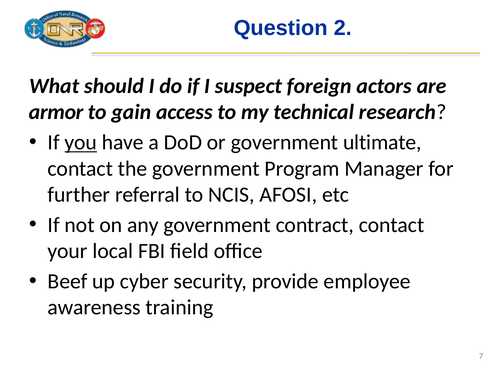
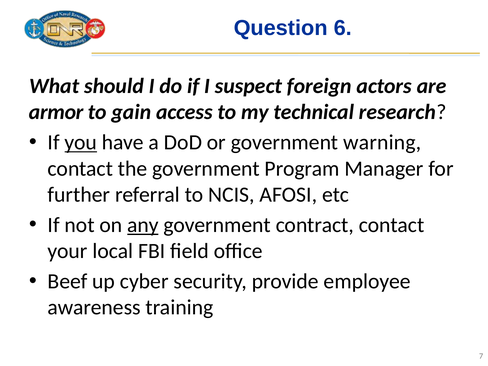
2: 2 -> 6 (343, 28)
ultimate: ultimate -> warning (382, 143)
any underline: none -> present (143, 225)
